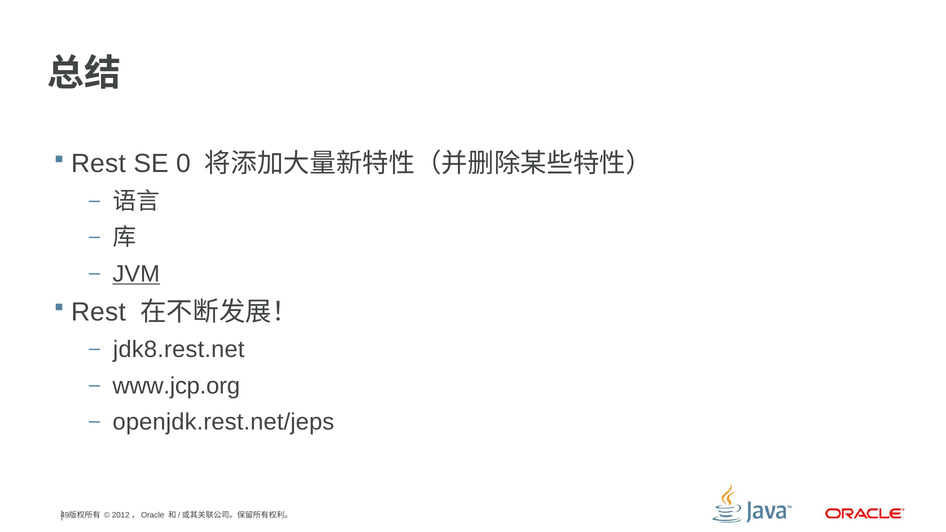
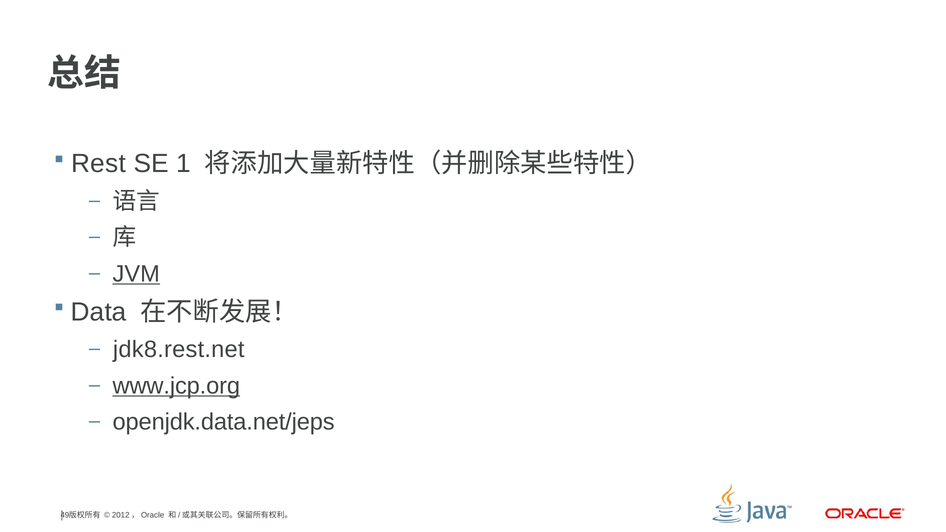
0: 0 -> 1 (183, 164)
Rest: Rest -> Data (99, 312)
www.jcp.org underline: none -> present (176, 386)
openjdk.rest.net/jeps: openjdk.rest.net/jeps -> openjdk.data.net/jeps (224, 422)
